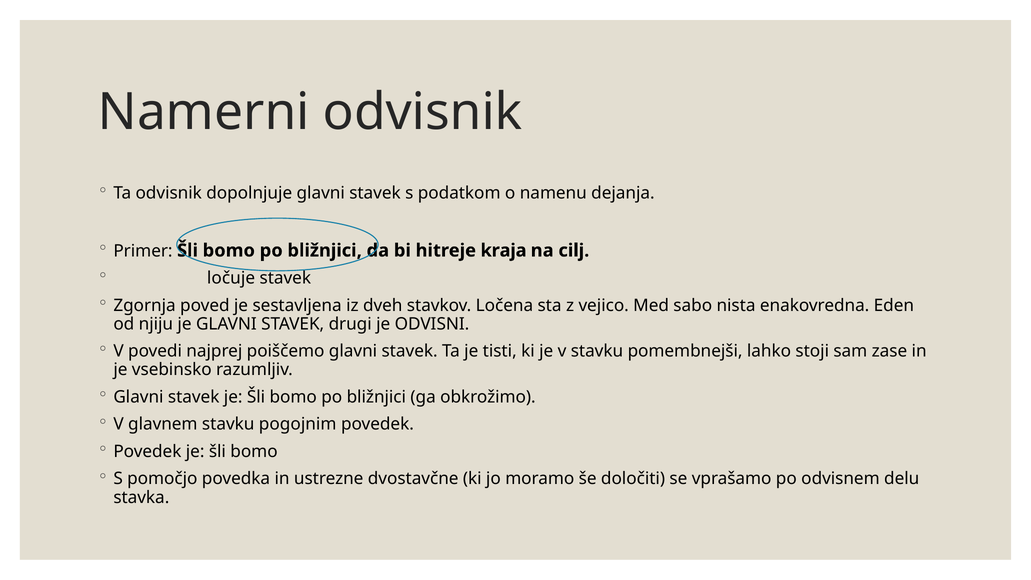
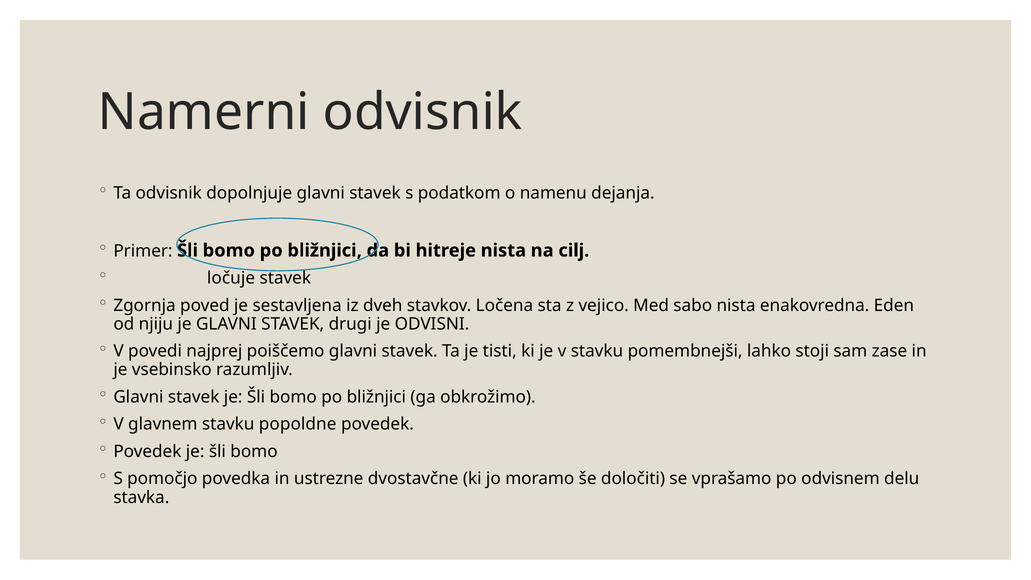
hitreje kraja: kraja -> nista (503, 251)
pogojnim: pogojnim -> popoldne (298, 424)
